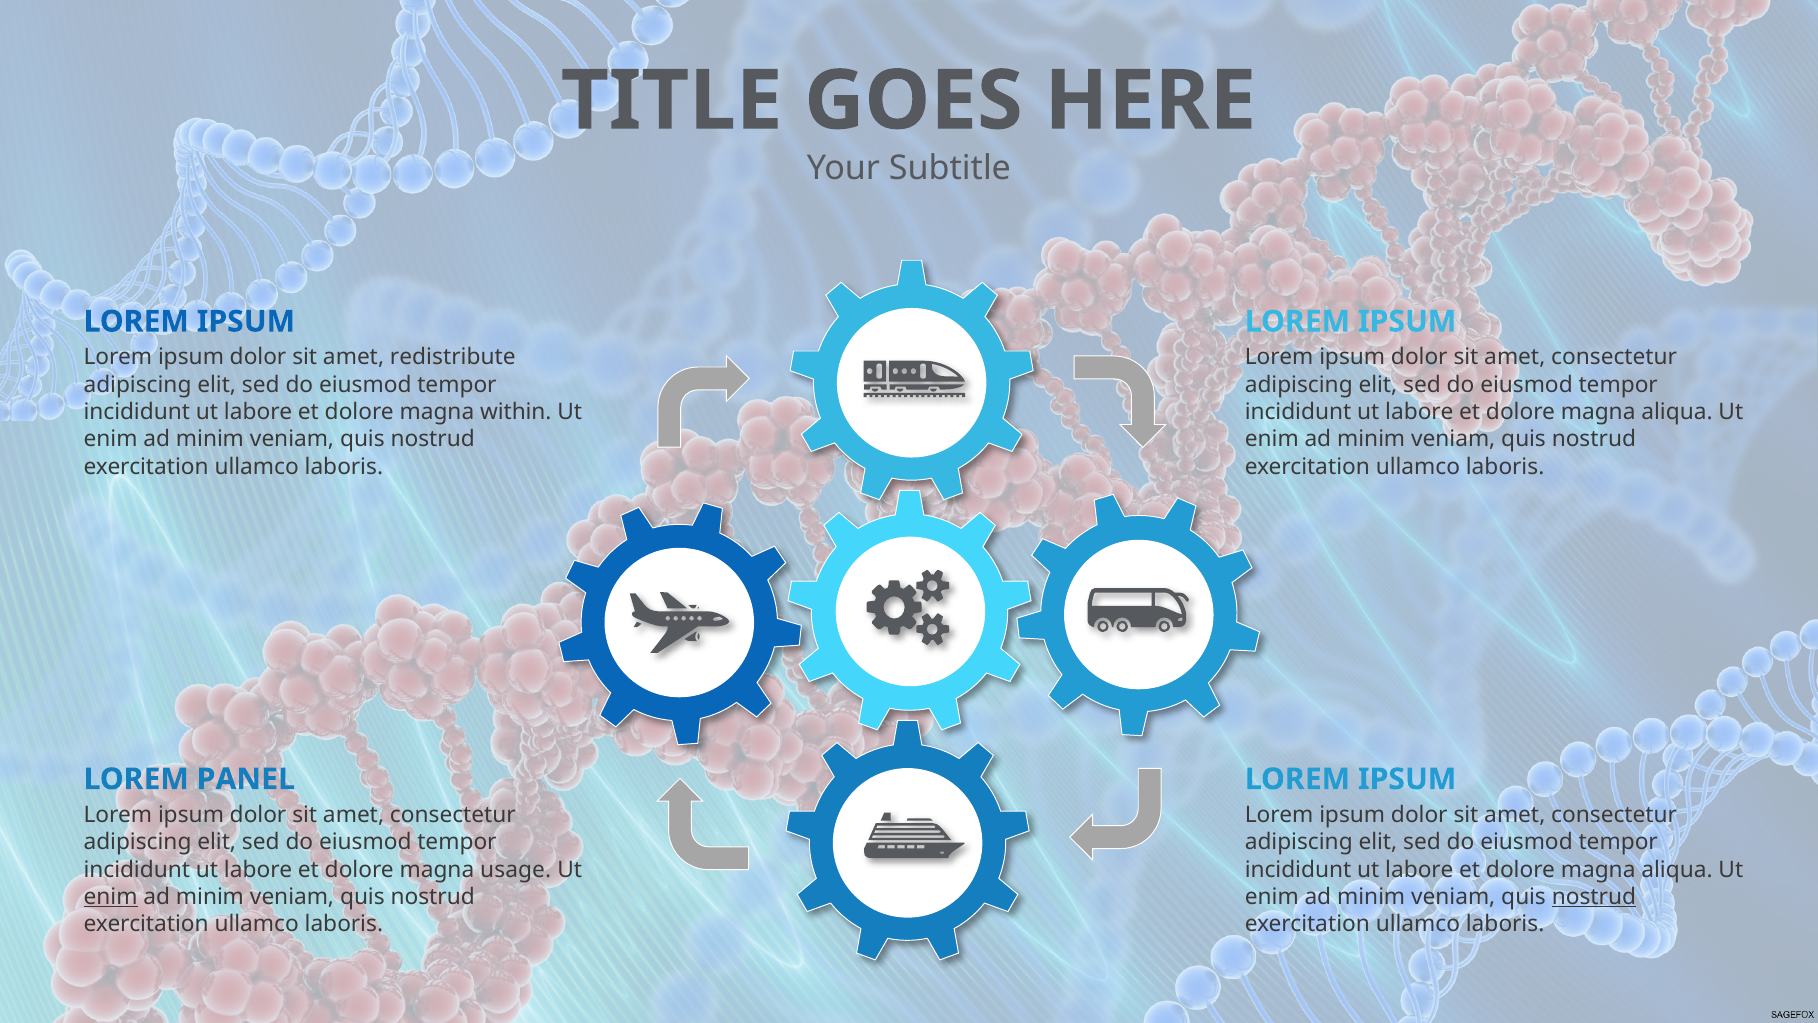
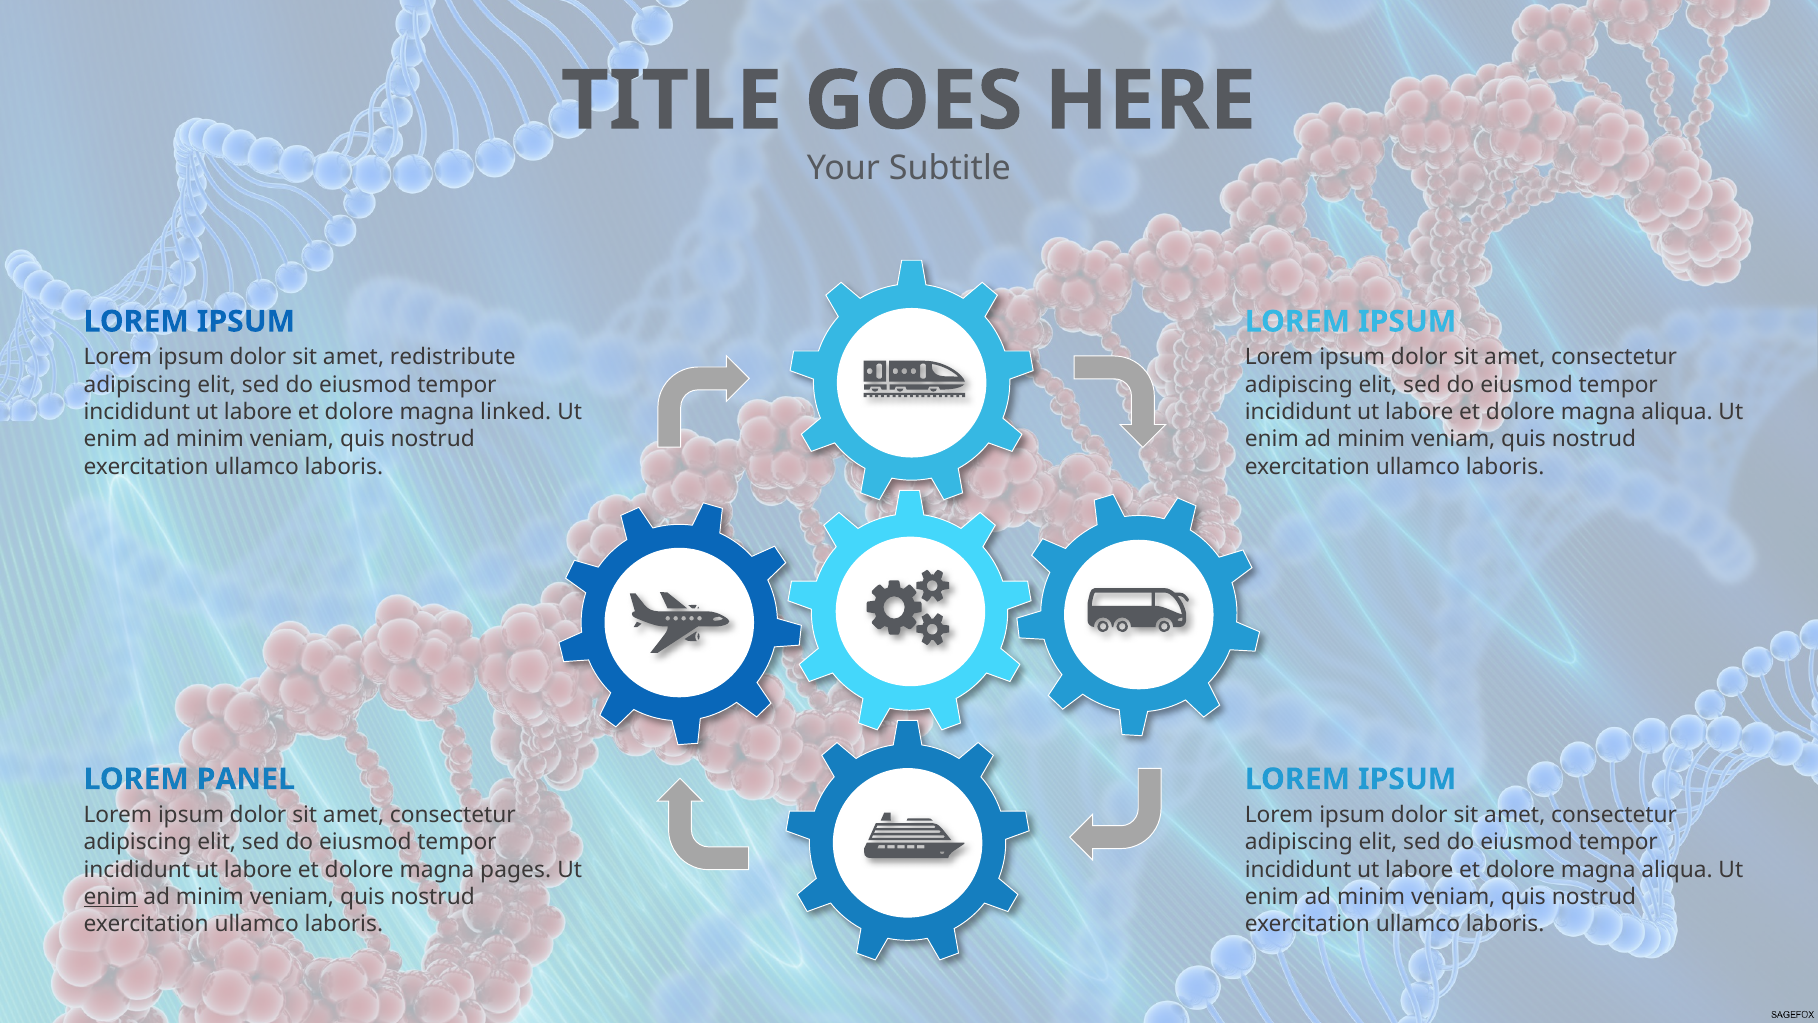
within: within -> linked (516, 412)
usage: usage -> pages (516, 869)
nostrud underline: present -> none (1594, 897)
